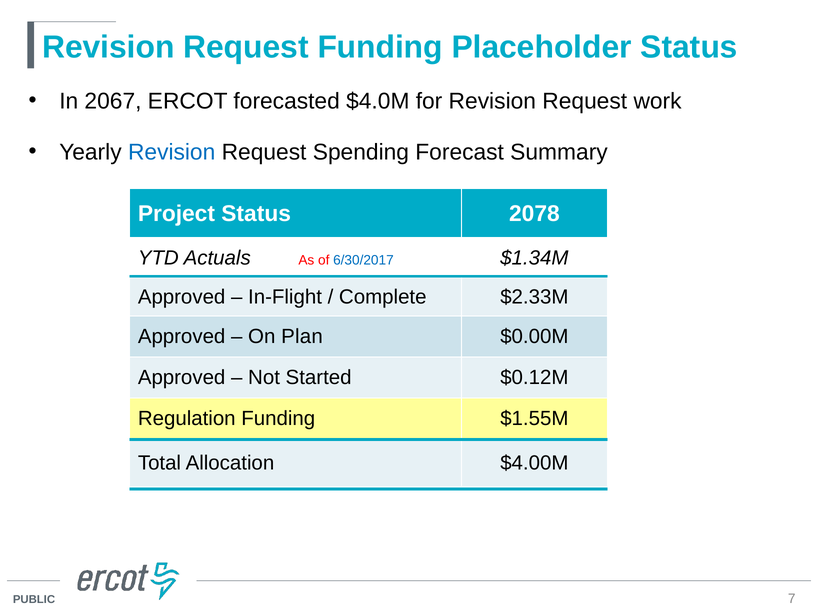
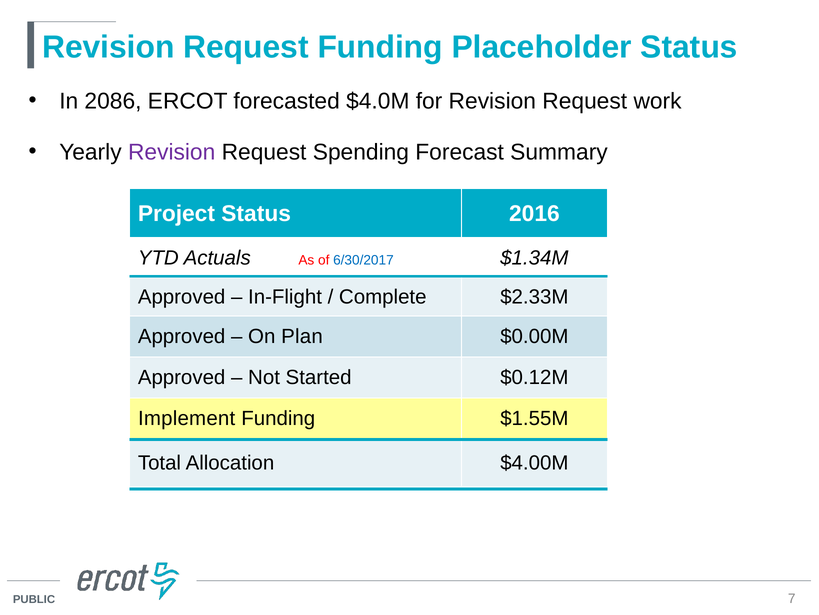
2067: 2067 -> 2086 (113, 101)
Revision colour: blue -> purple (172, 152)
2078: 2078 -> 2016 (534, 213)
Regulation: Regulation -> Implement (187, 418)
